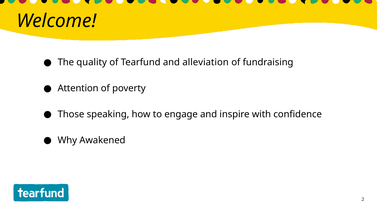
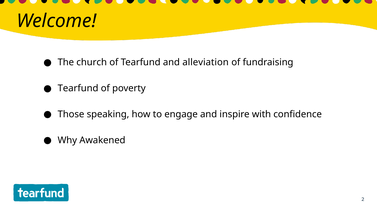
quality: quality -> church (92, 62)
Attention: Attention -> Tearfund (78, 88)
